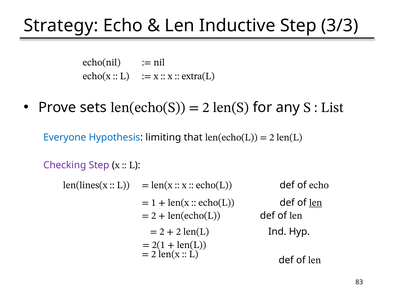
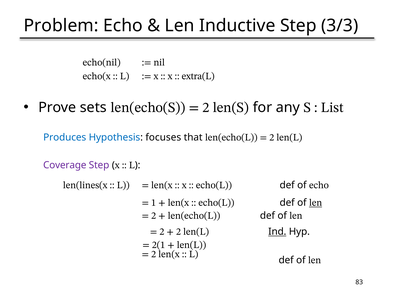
Strategy: Strategy -> Problem (61, 26)
Everyone: Everyone -> Produces (65, 137)
limiting: limiting -> focuses (163, 137)
Checking: Checking -> Coverage (65, 165)
Ind underline: none -> present (277, 231)
